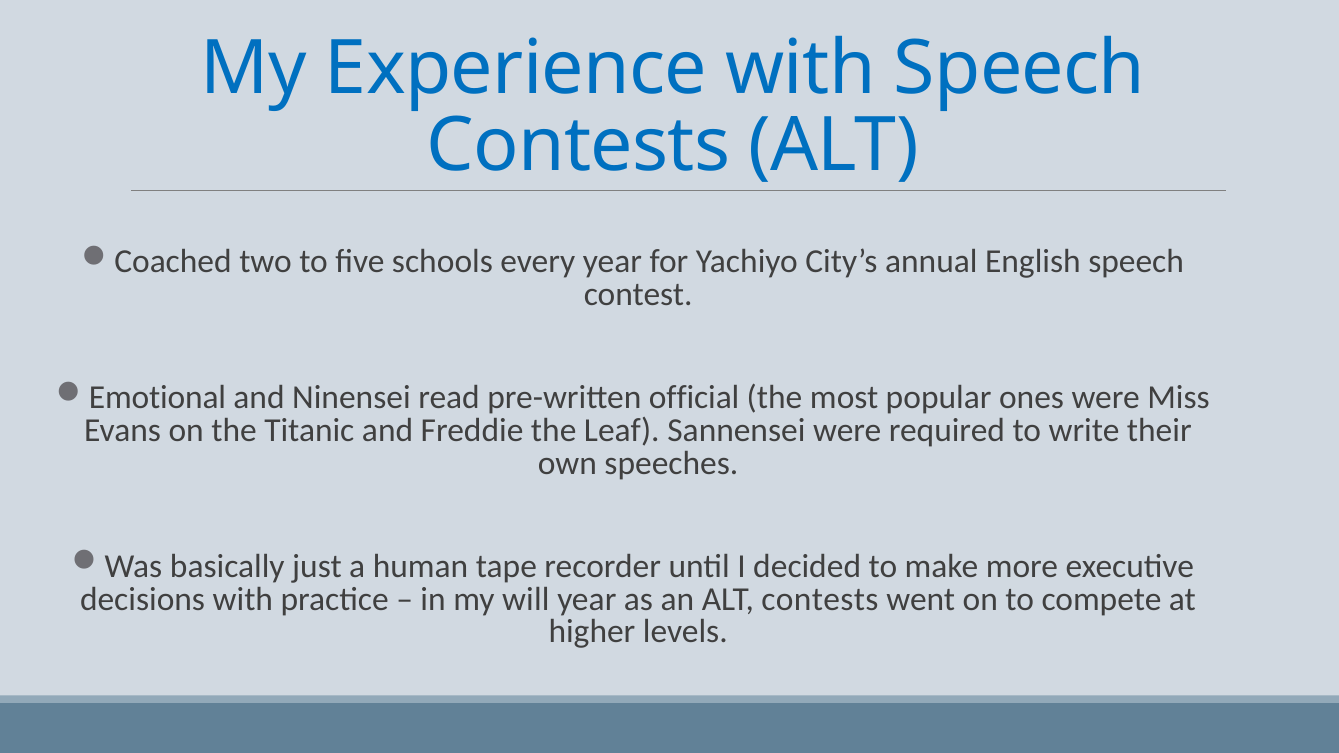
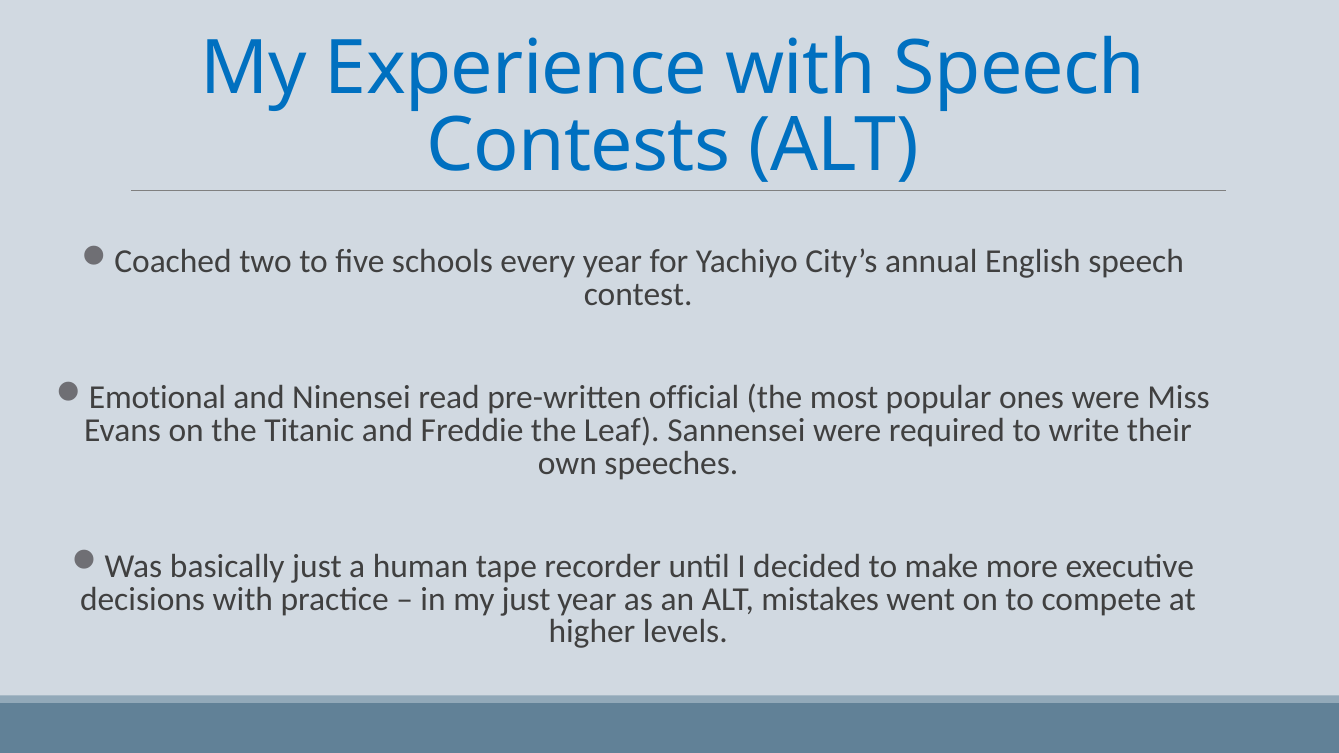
my will: will -> just (526, 599)
ALT contests: contests -> mistakes (820, 599)
